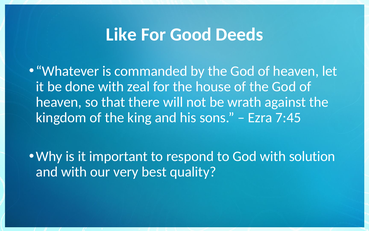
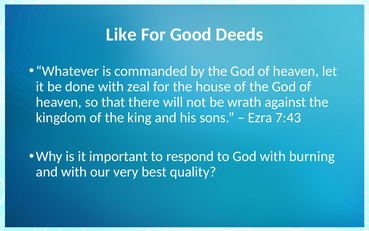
7:45: 7:45 -> 7:43 (288, 117)
solution: solution -> burning (312, 156)
